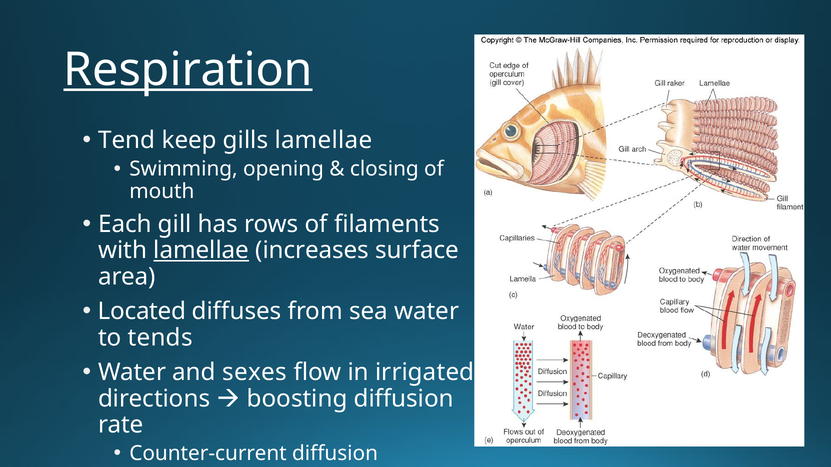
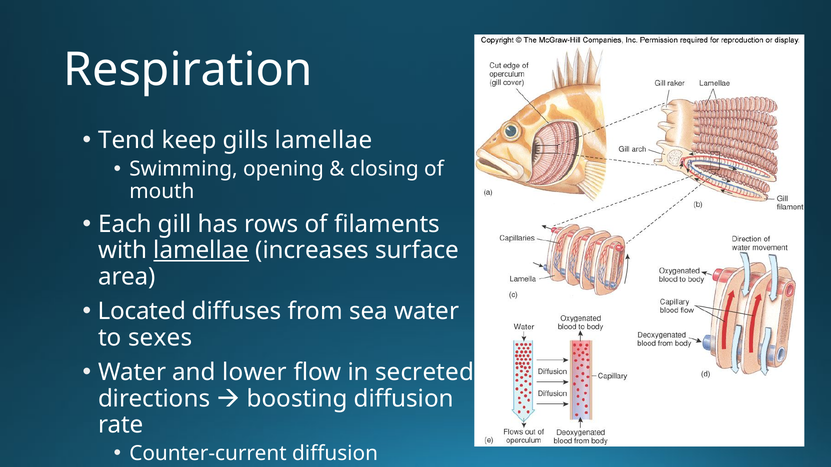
Respiration underline: present -> none (188, 70)
tends: tends -> sexes (160, 338)
sexes: sexes -> lower (255, 373)
irrigated: irrigated -> secreted (425, 373)
